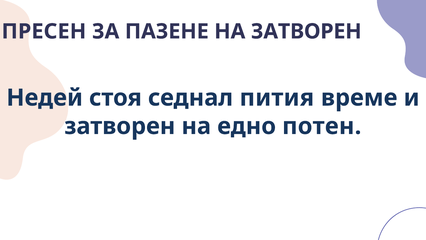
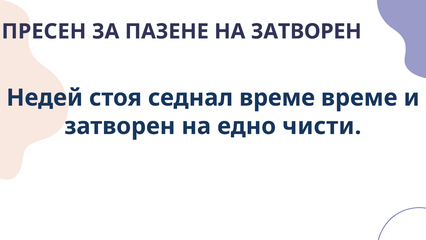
седнал пития: пития -> време (277, 98)
потен: потен -> чисти (322, 126)
